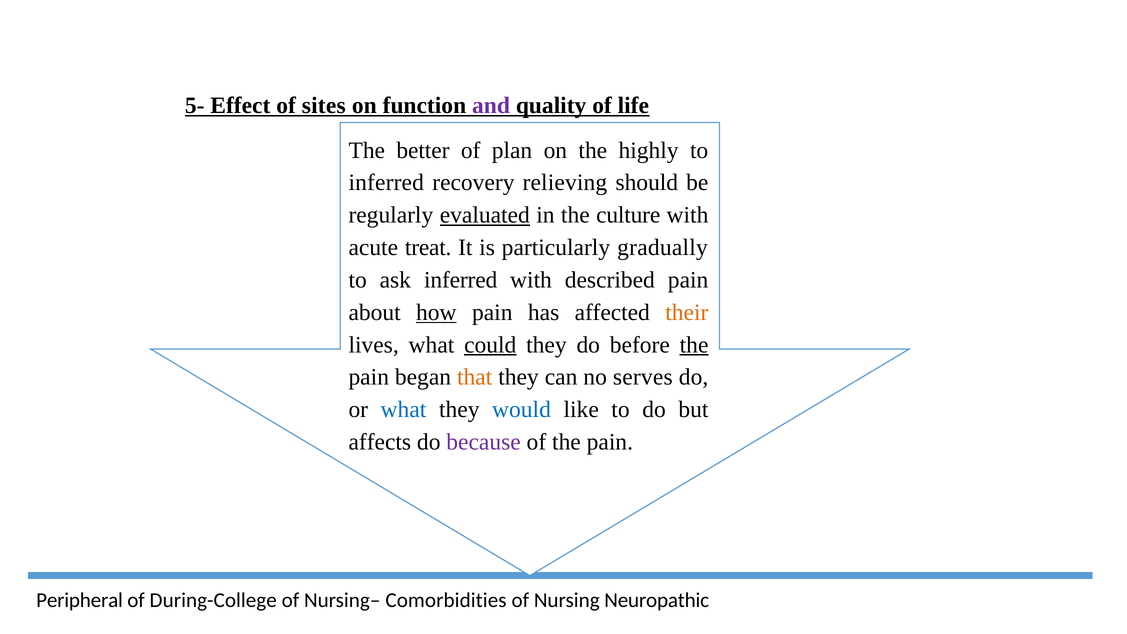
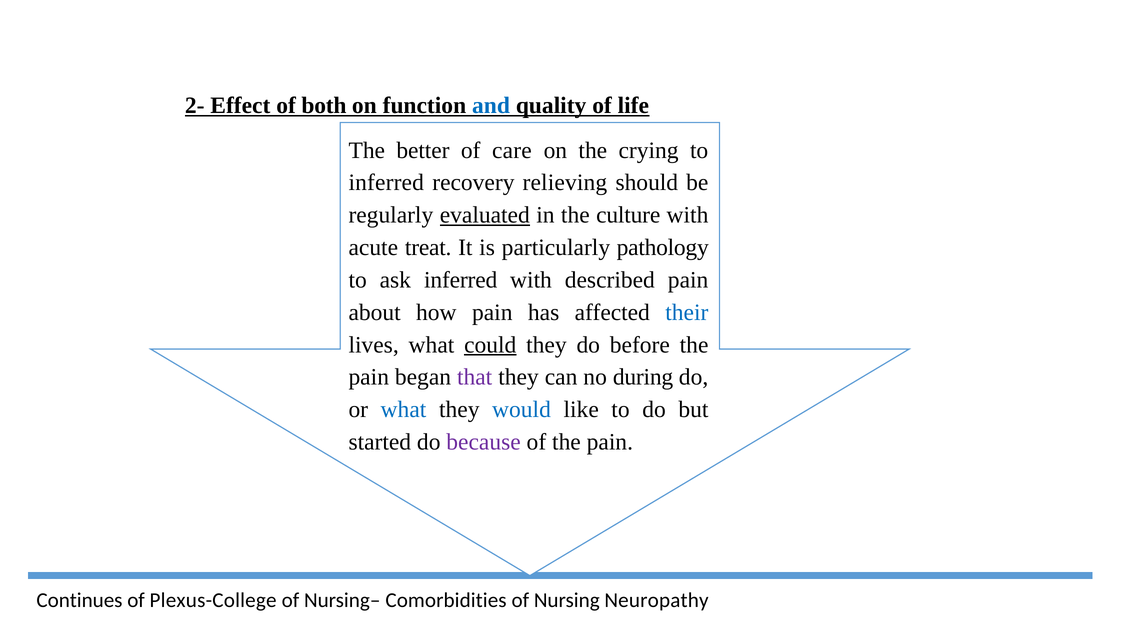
5-: 5- -> 2- (195, 105)
sites: sites -> both (324, 105)
and colour: purple -> blue (491, 105)
plan: plan -> care (512, 150)
highly: highly -> crying (649, 150)
gradually: gradually -> pathology (663, 248)
how underline: present -> none (436, 312)
their colour: orange -> blue (687, 312)
the underline: present -> none (694, 345)
that colour: orange -> purple (475, 377)
serves: serves -> during (643, 377)
affects: affects -> started (380, 442)
Peripheral: Peripheral -> Continues (79, 600)
During-College: During-College -> Plexus-College (213, 600)
Neuropathic: Neuropathic -> Neuropathy (657, 600)
